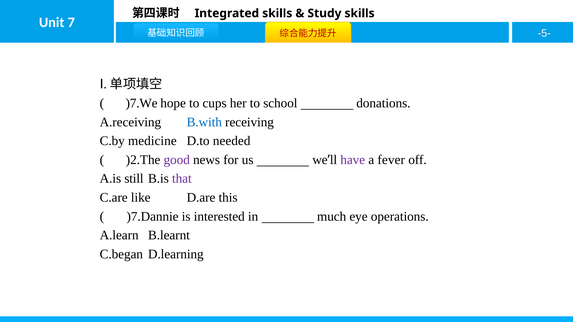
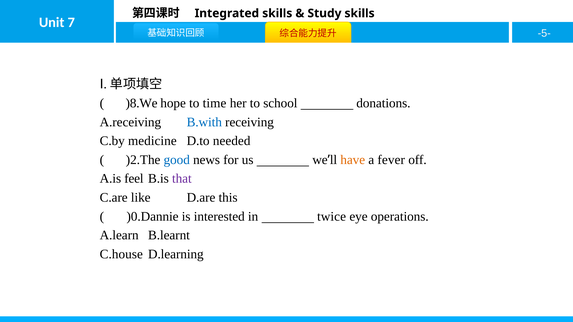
)7.We: )7.We -> )8.We (142, 103)
cups: cups -> time (215, 103)
good colour: purple -> blue (177, 160)
have colour: purple -> orange (353, 160)
still: still -> feel (134, 179)
)7.Dannie: )7.Dannie -> )0.Dannie (153, 217)
much: much -> twice (332, 217)
C.began: C.began -> C.house (121, 254)
